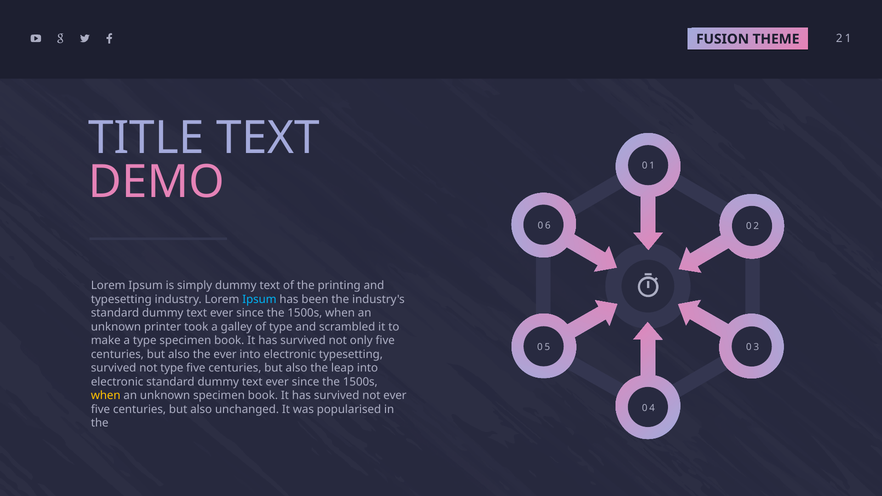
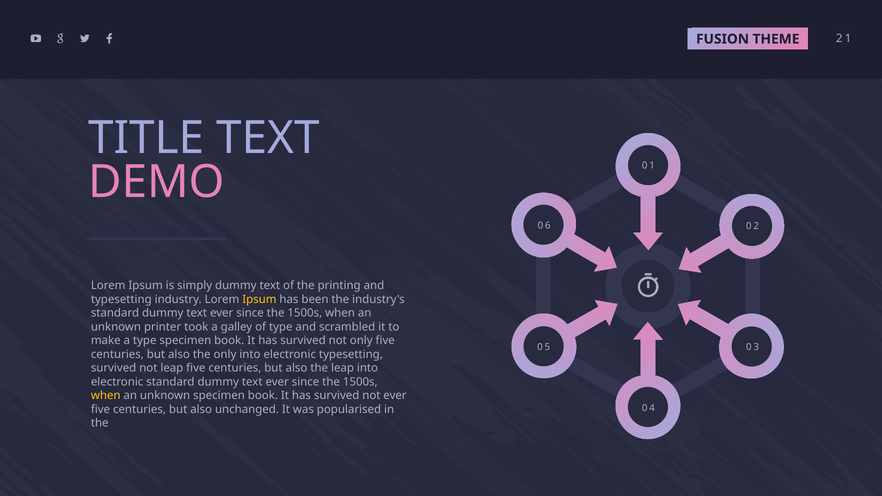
Ipsum colour: light blue -> yellow (259, 299)
the ever: ever -> only (225, 354)
not type: type -> leap (172, 368)
